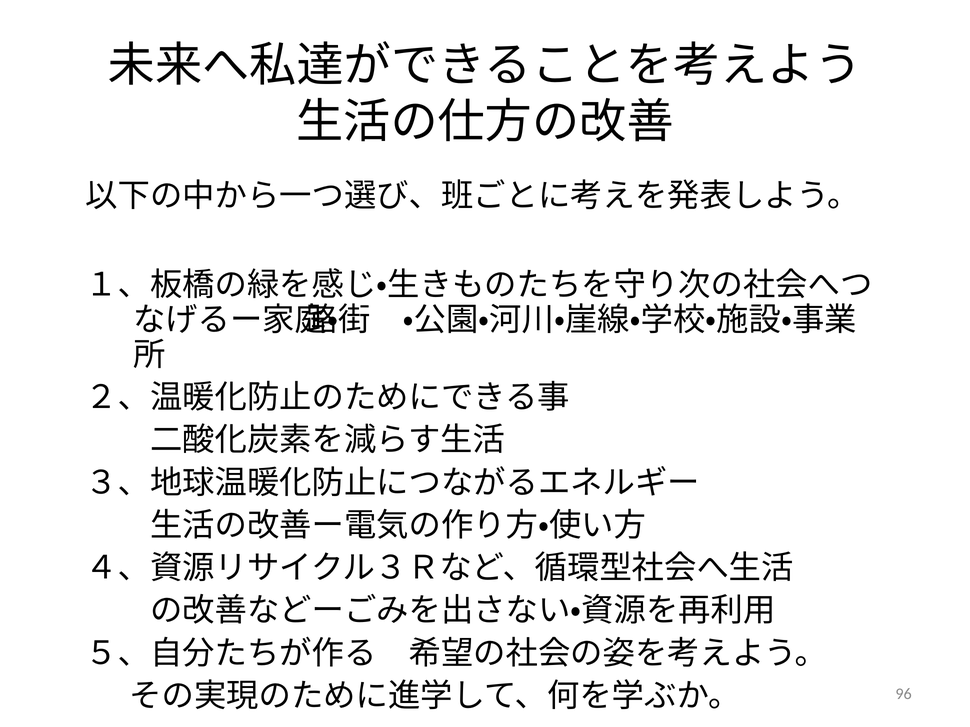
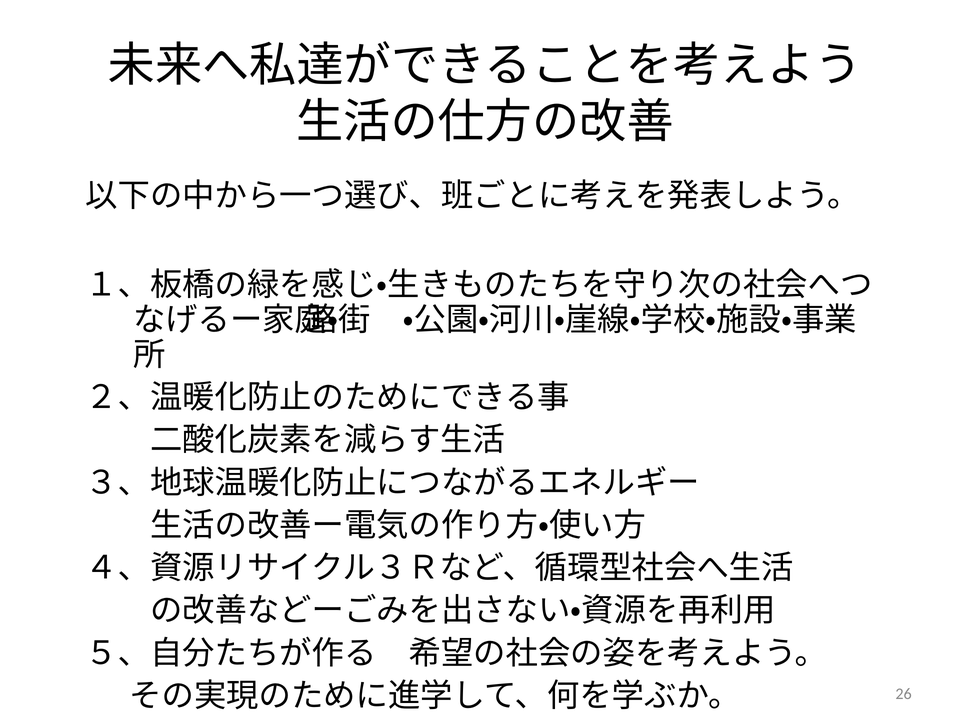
96: 96 -> 26 (904, 695)
